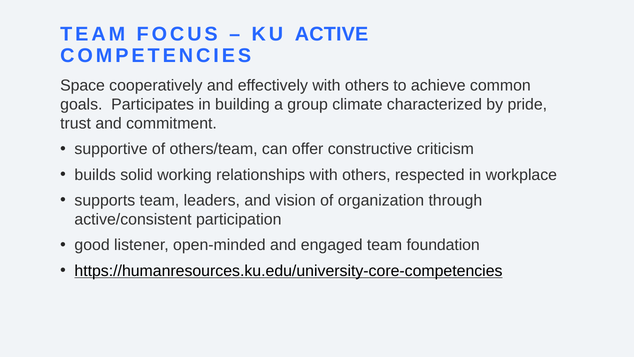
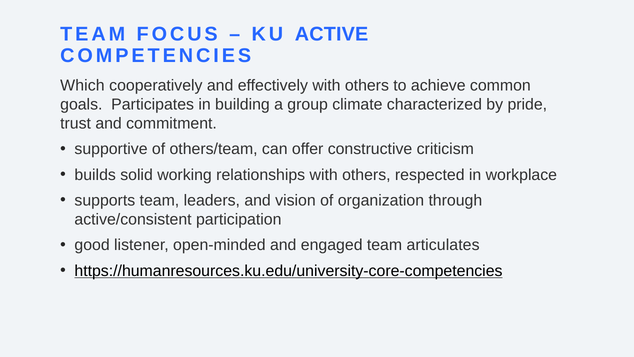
Space: Space -> Which (82, 85)
foundation: foundation -> articulates (443, 245)
